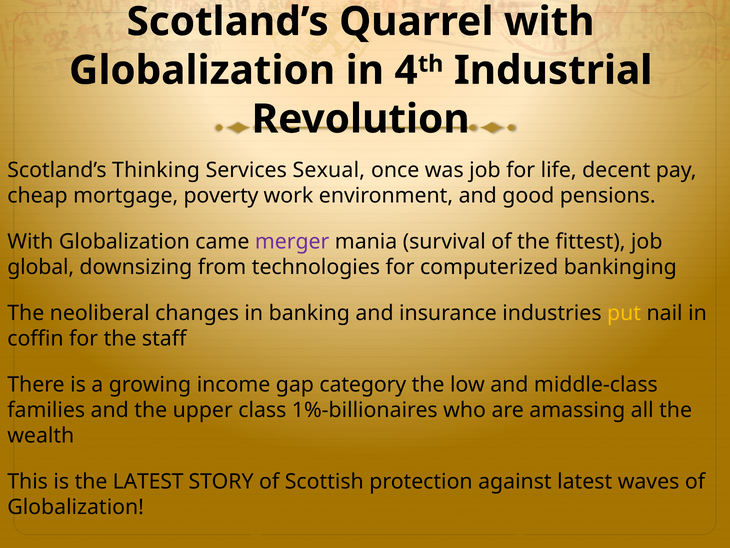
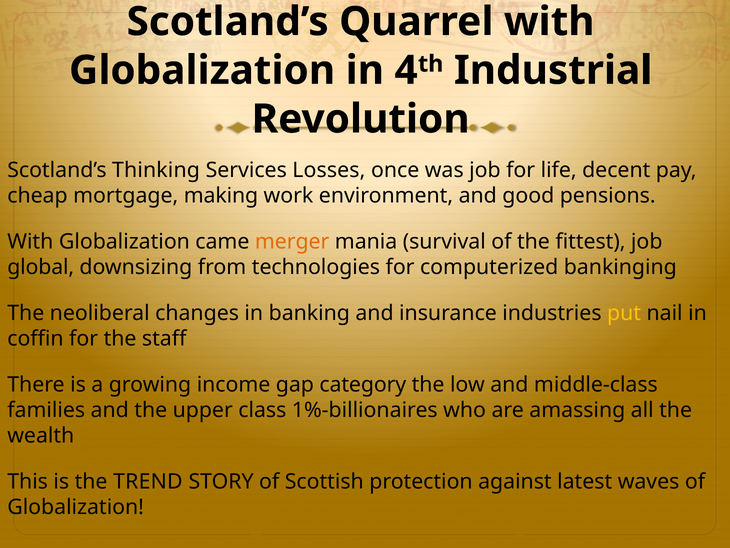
Sexual: Sexual -> Losses (329, 170)
poverty: poverty -> making (221, 196)
merger colour: purple -> orange (292, 241)
the LATEST: LATEST -> TREND (148, 481)
